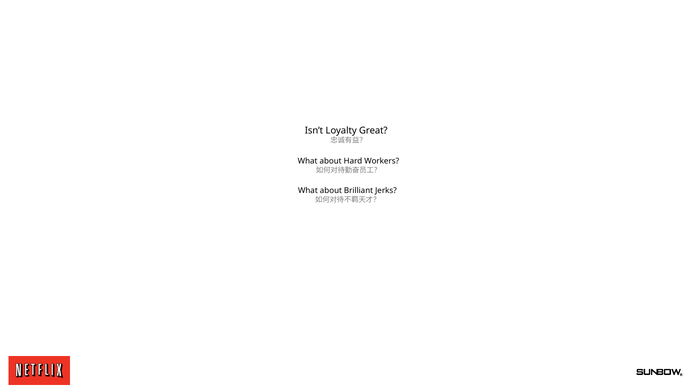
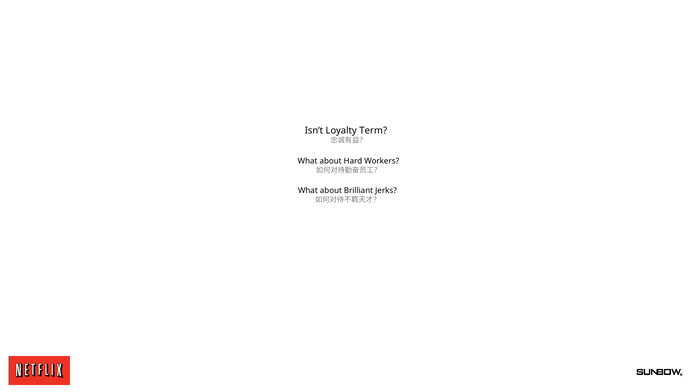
Great: Great -> Term (373, 131)
